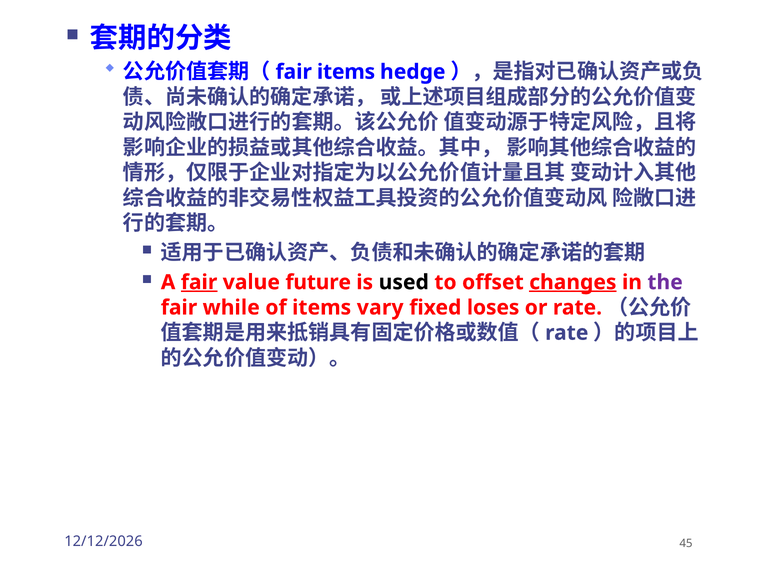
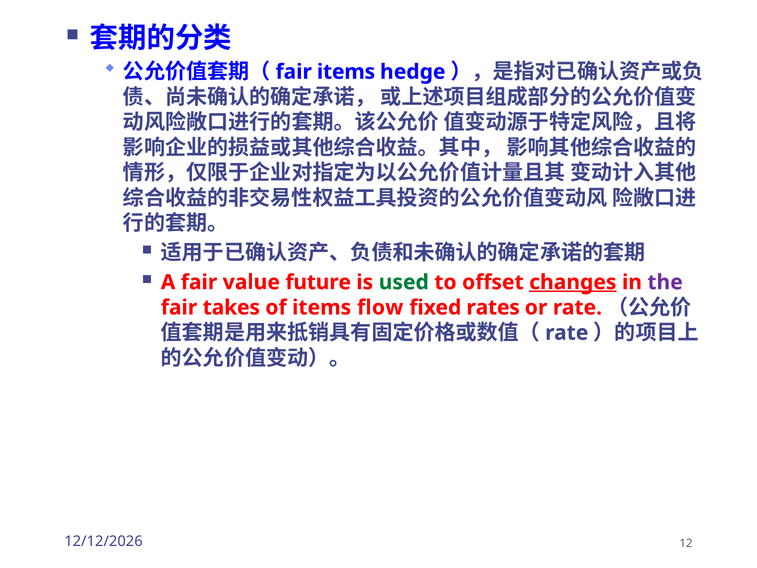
fair underline: present -> none (199, 282)
used colour: black -> green (404, 282)
while: while -> takes (231, 307)
vary: vary -> flow (380, 307)
loses: loses -> rates (493, 307)
45: 45 -> 12 (686, 543)
